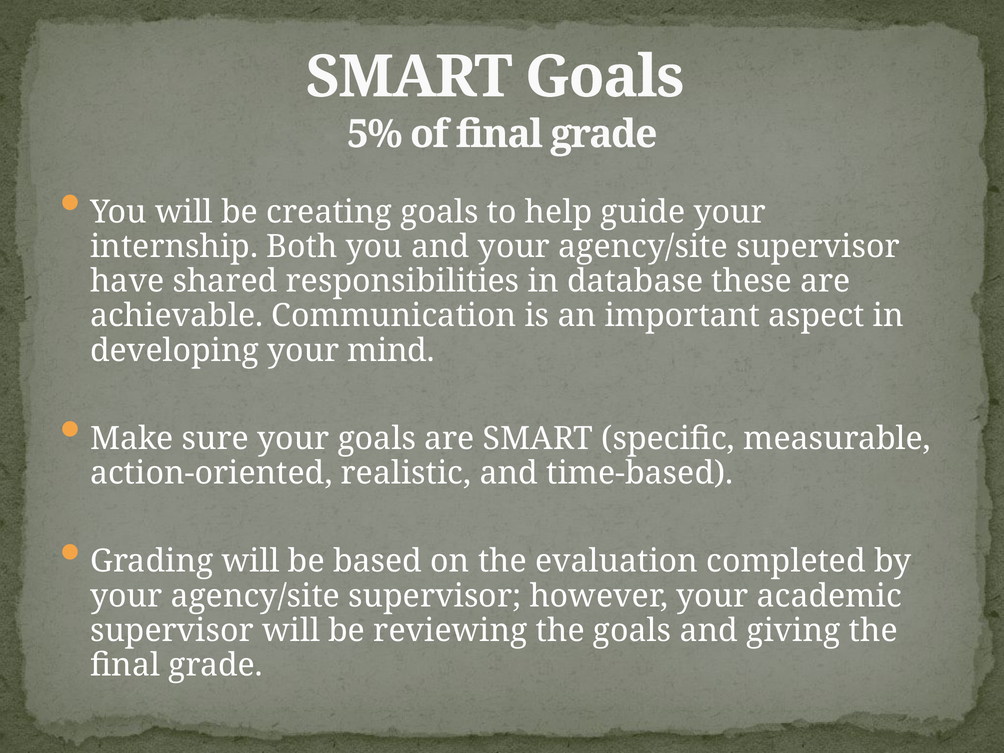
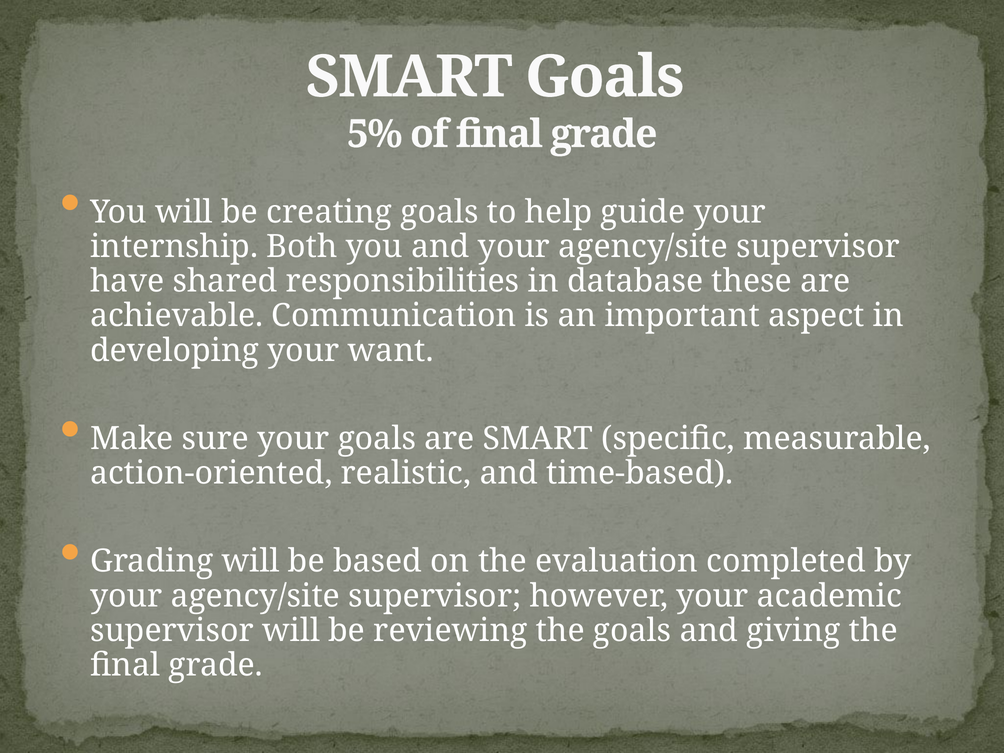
mind: mind -> want (391, 350)
